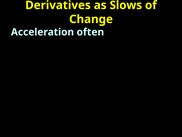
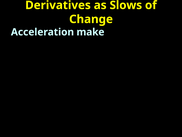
often: often -> make (90, 32)
